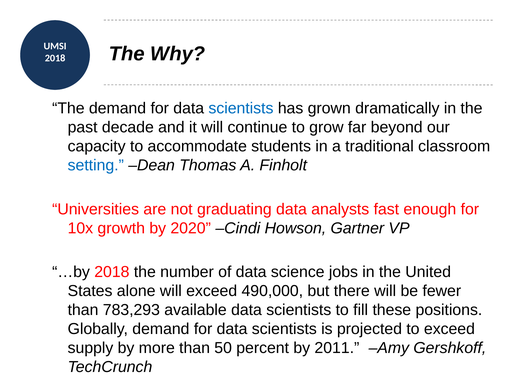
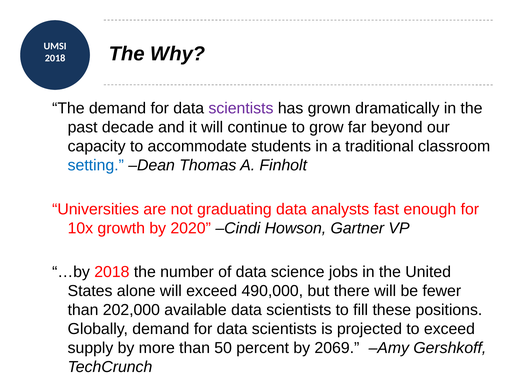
scientists colour: blue -> purple (241, 108)
783,293: 783,293 -> 202,000 (131, 310)
2011: 2011 -> 2069 (337, 348)
